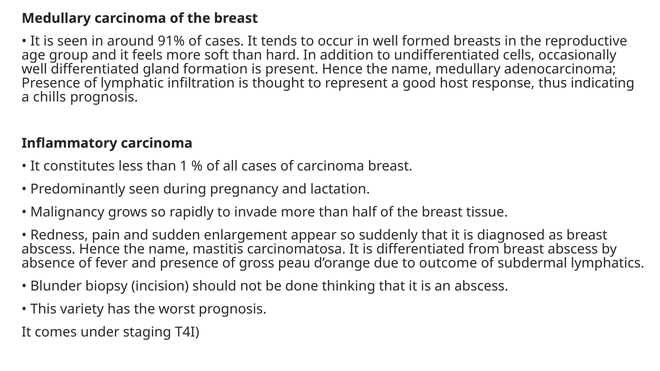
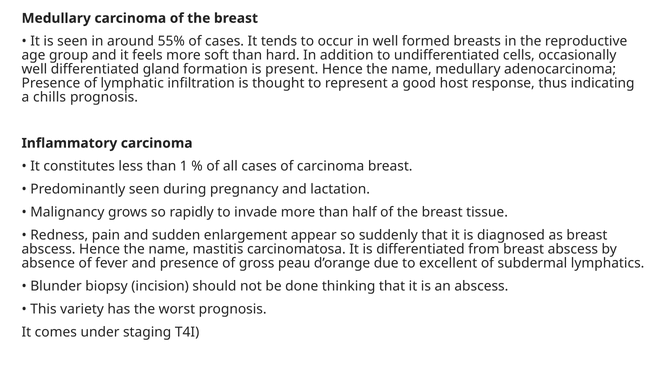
91%: 91% -> 55% (171, 41)
outcome: outcome -> excellent (448, 263)
